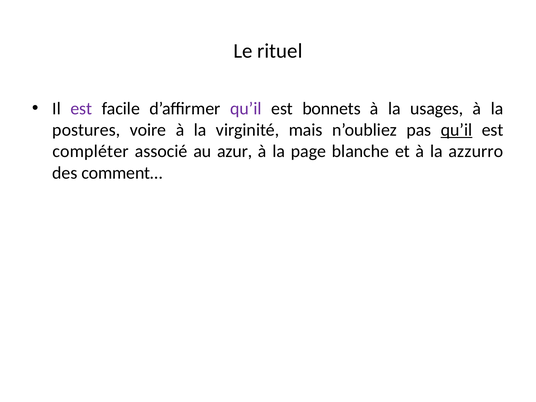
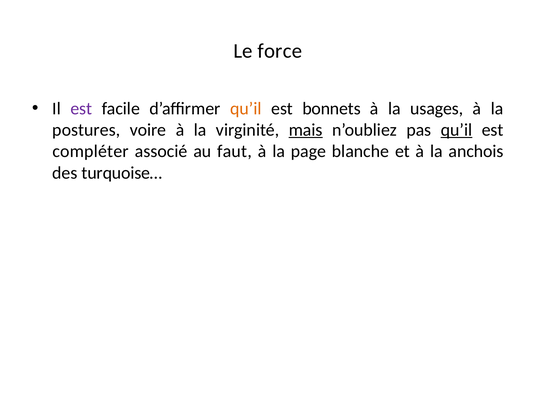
rituel: rituel -> force (280, 51)
qu’il colour: purple -> orange (246, 108)
mais underline: none -> present (306, 130)
azur: azur -> faut (235, 151)
azzurro: azzurro -> anchois (476, 151)
comment…: comment… -> turquoise… (122, 173)
